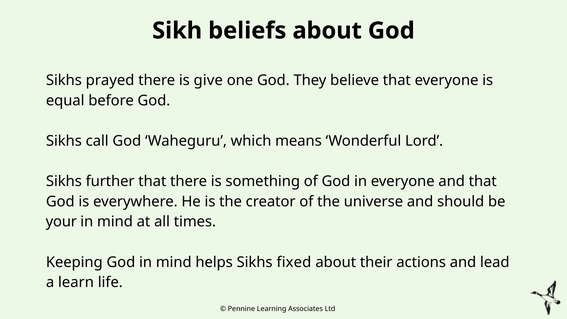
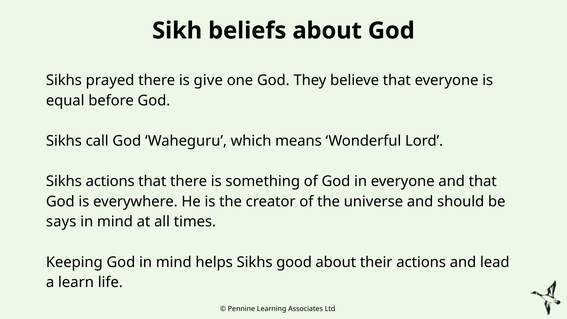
Sikhs further: further -> actions (110, 181)
your: your -> says (61, 222)
fixed: fixed -> good (294, 262)
